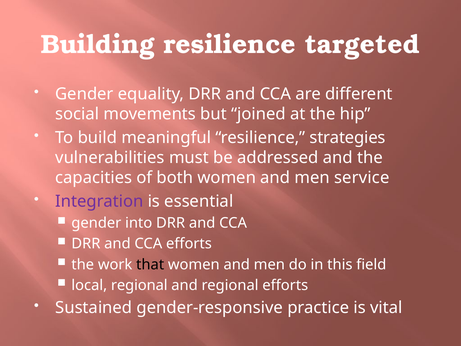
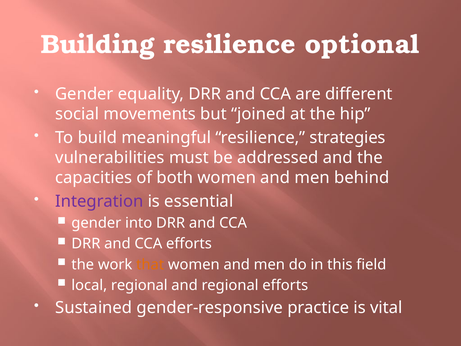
targeted: targeted -> optional (362, 44)
service: service -> behind (362, 178)
that colour: black -> orange (150, 264)
